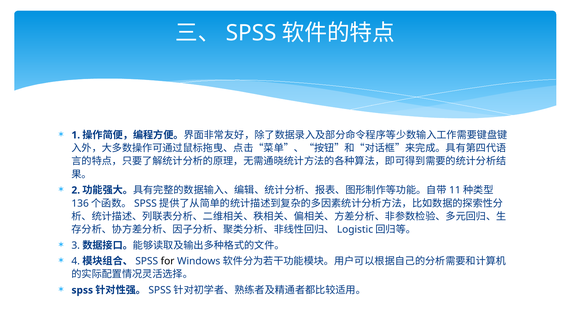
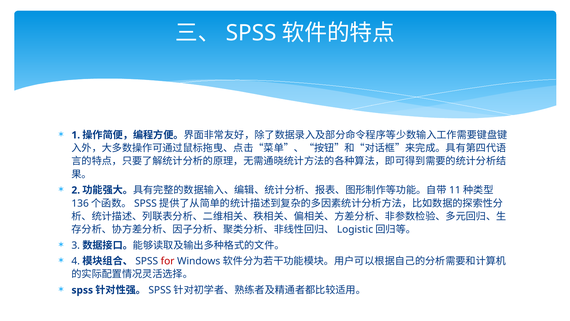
for colour: black -> red (168, 261)
